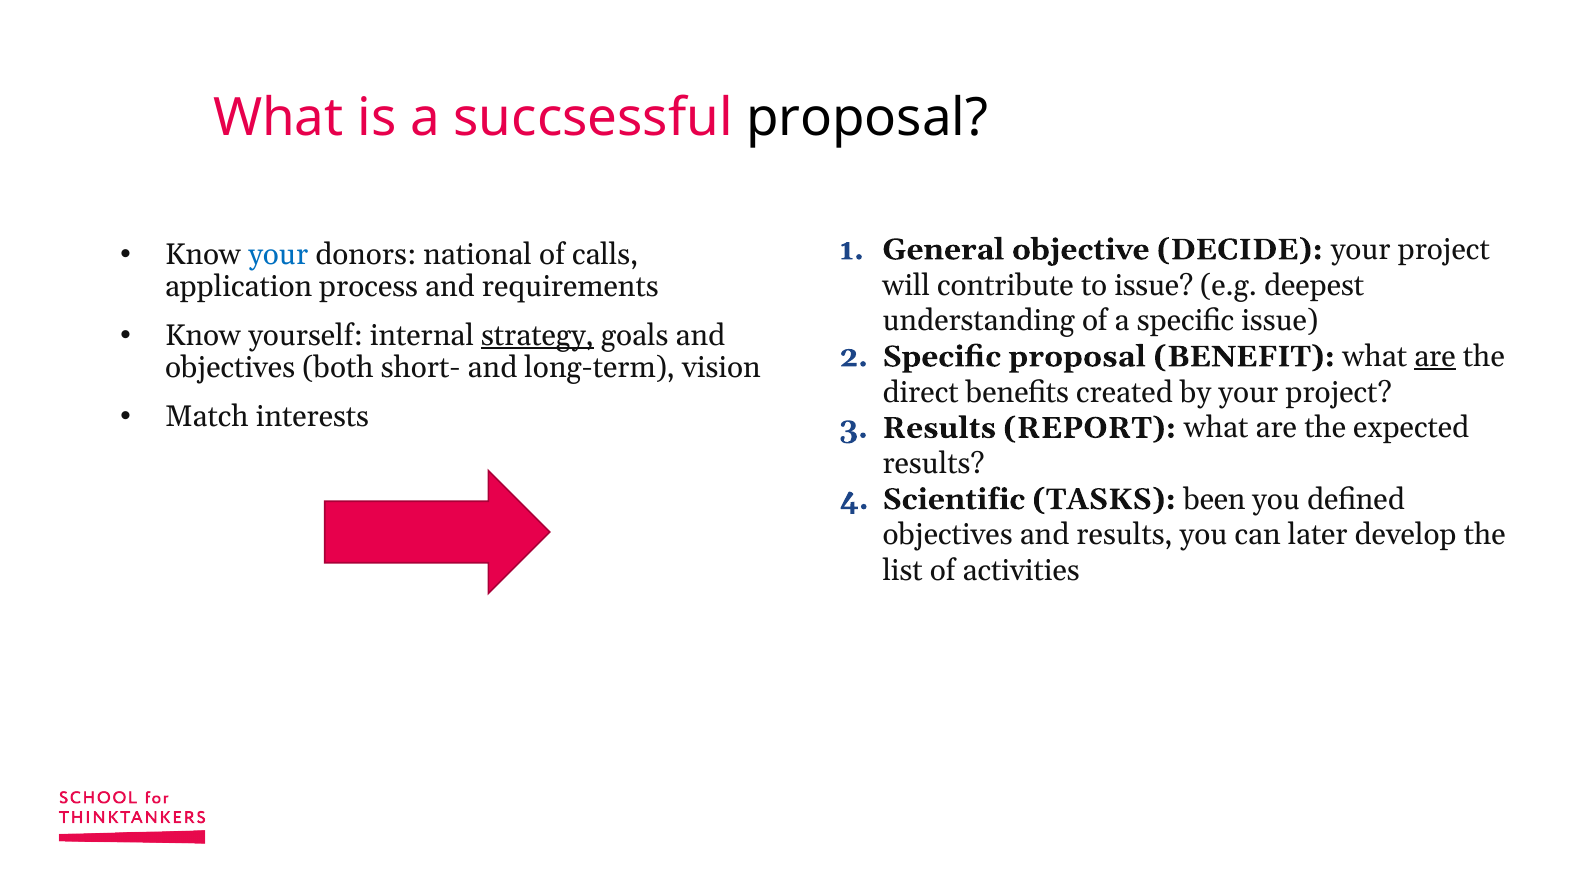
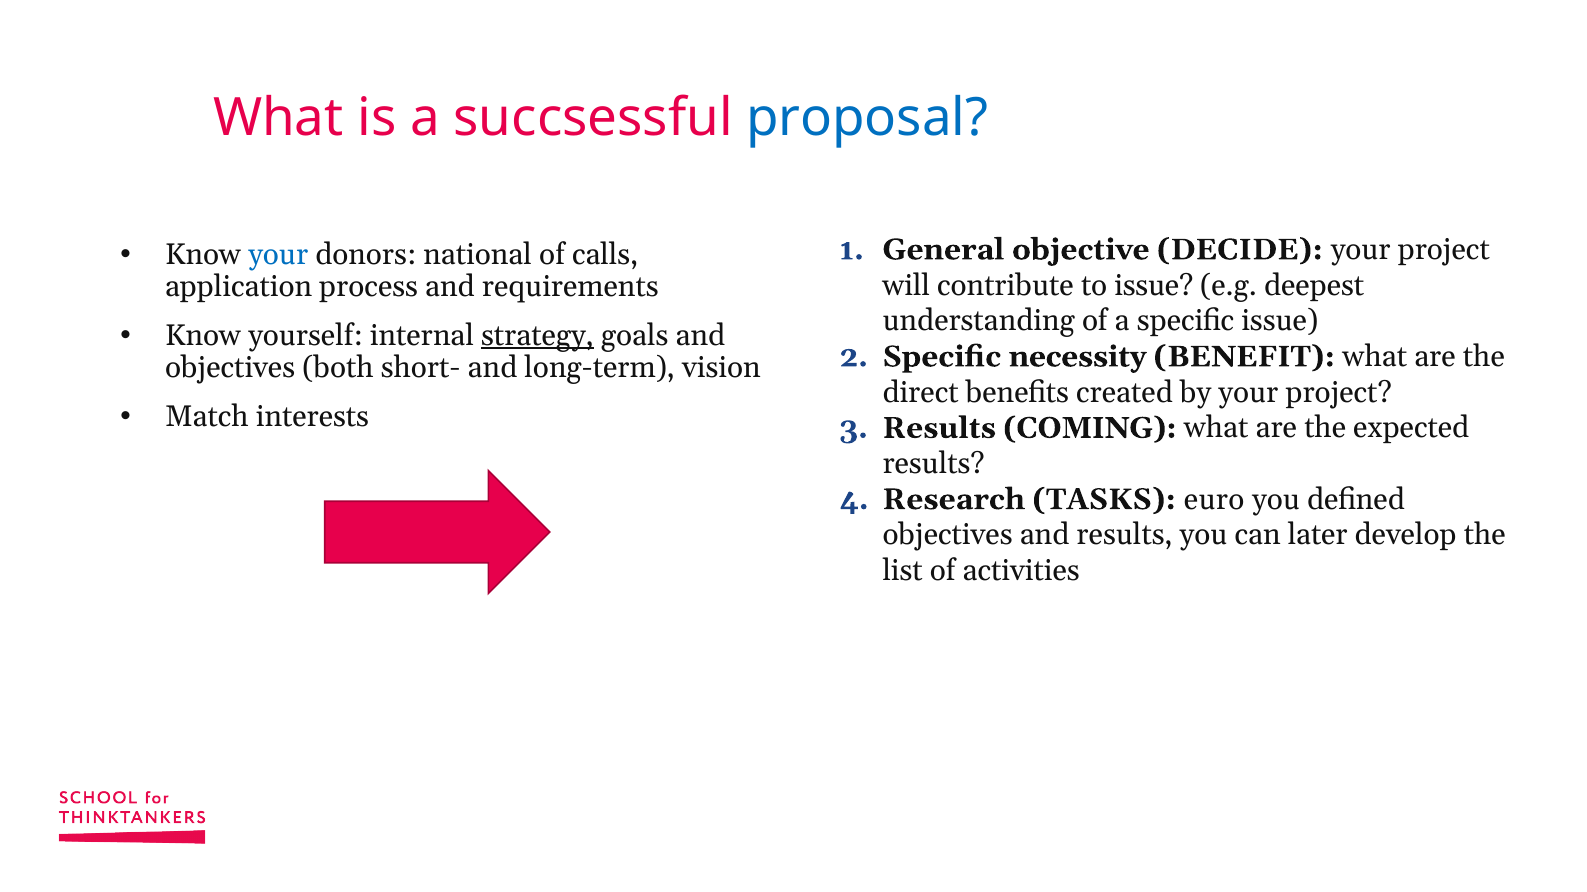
proposal colour: black -> blue (867, 118)
Specific proposal: proposal -> necessity (1078, 357)
are underline: present -> none (1435, 357)
REPORT: REPORT -> COMING (1090, 428)
Scientific: Scientific -> Research (954, 500)
been: been -> euro (1214, 500)
